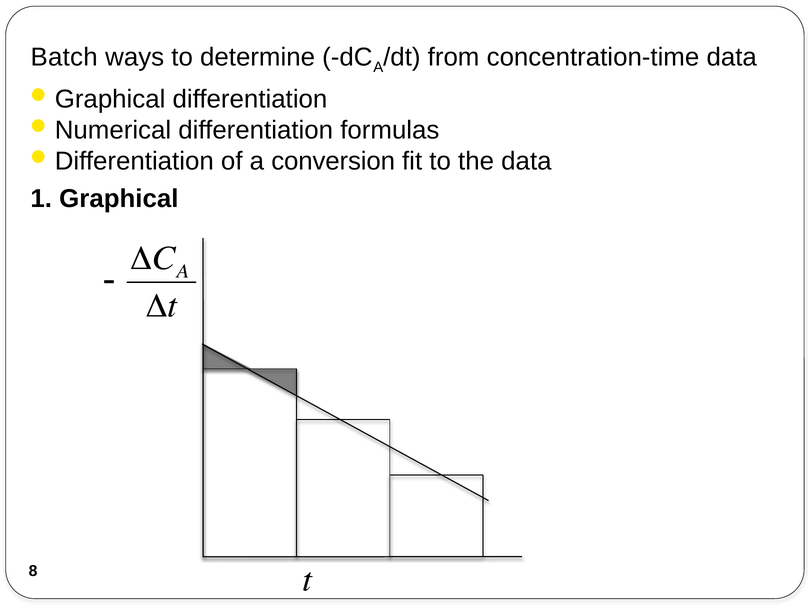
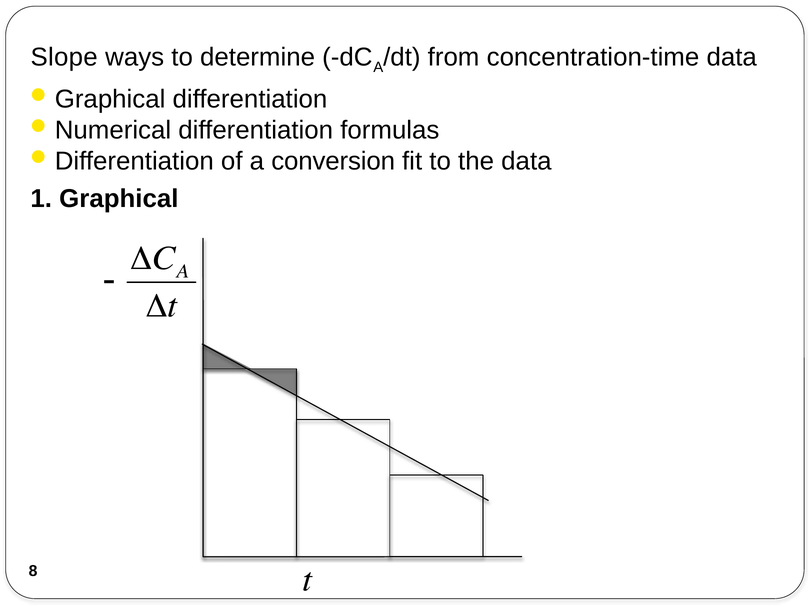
Batch: Batch -> Slope (64, 57)
